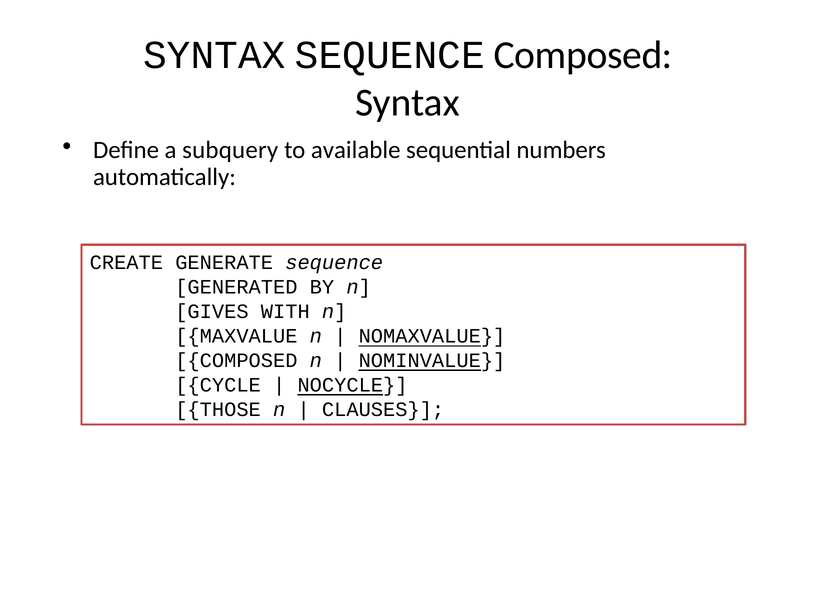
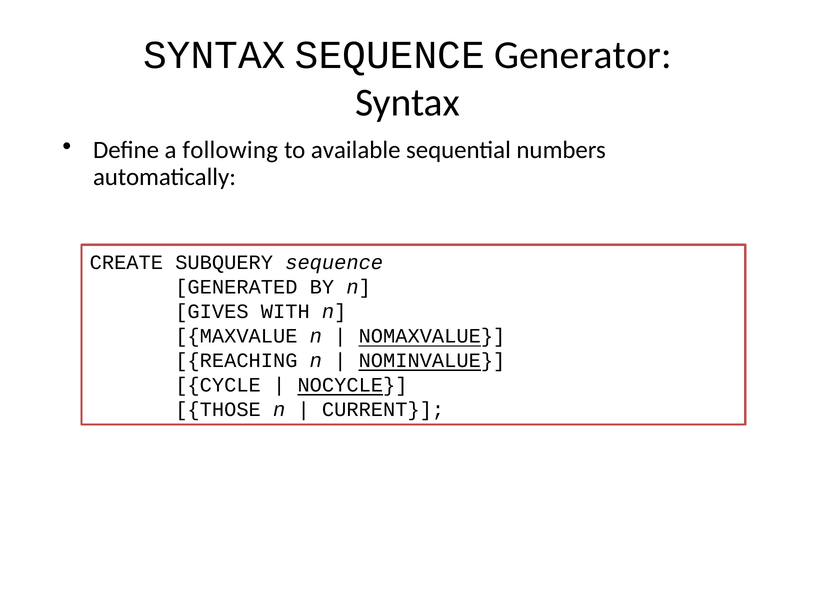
SEQUENCE Composed: Composed -> Generator (583, 55)
subquery: subquery -> following (230, 150)
GENERATE: GENERATE -> SUBQUERY (224, 262)
COMPOSED: COMPOSED -> REACHING (236, 360)
CLAUSES: CLAUSES -> CURRENT (383, 409)
